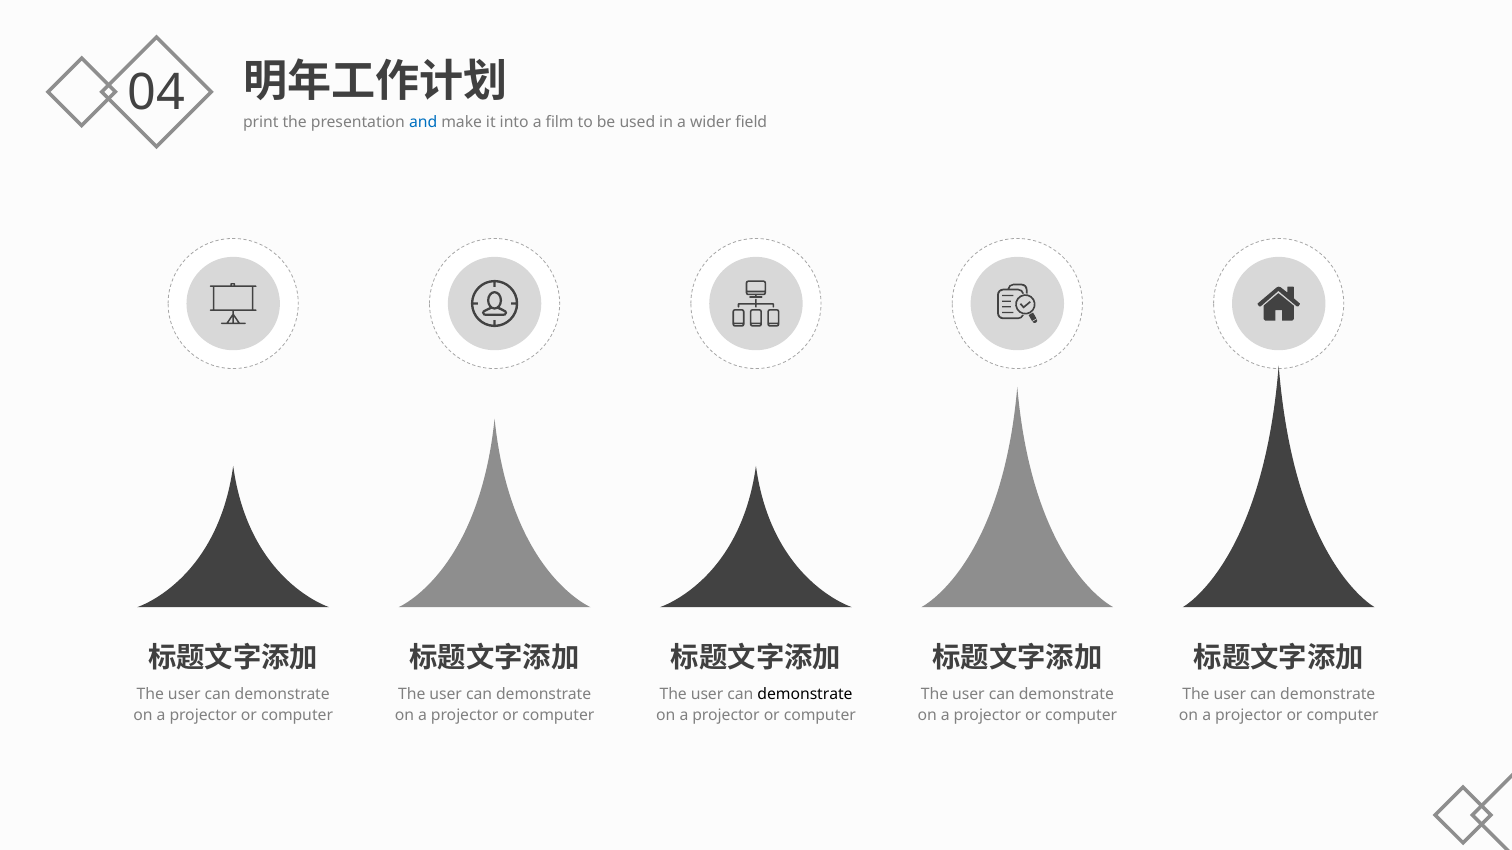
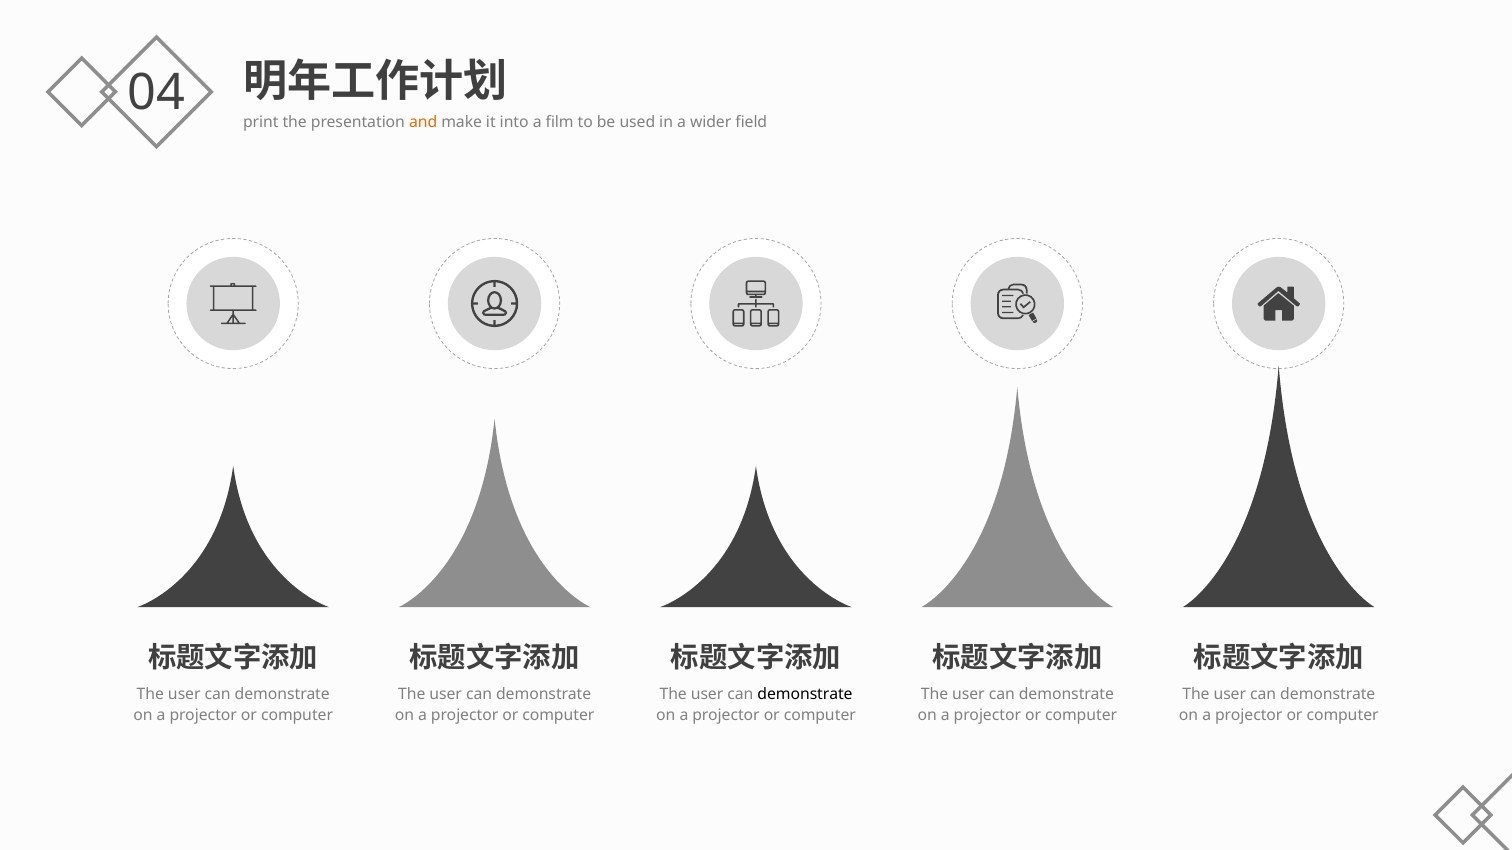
and colour: blue -> orange (423, 122)
